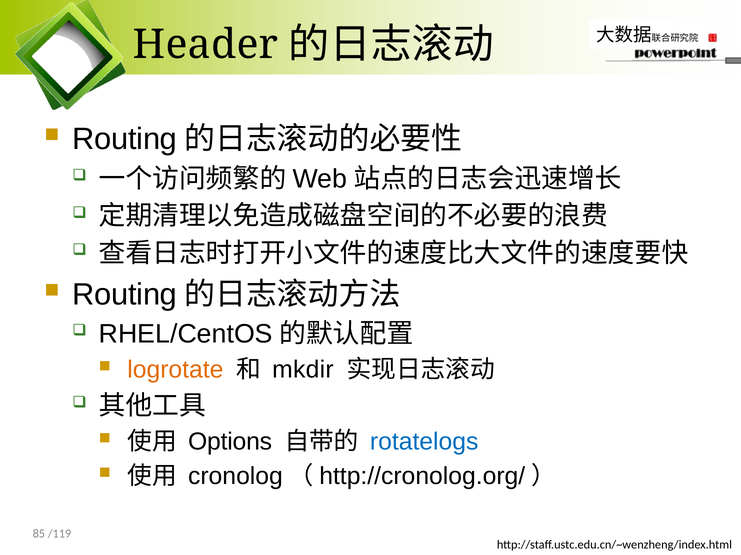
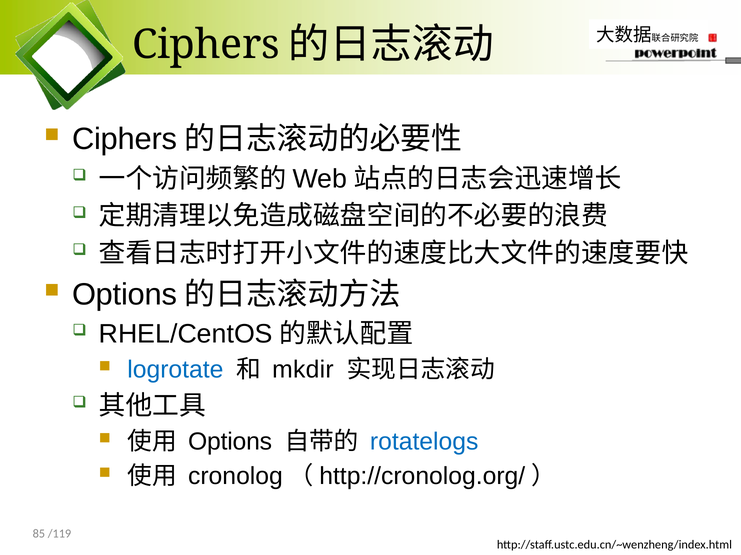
Header: Header -> Ciphers (206, 45)
Routing: Routing -> Ciphers (125, 139)
Routing: Routing -> Options (125, 295)
logrotate colour: orange -> blue (175, 370)
